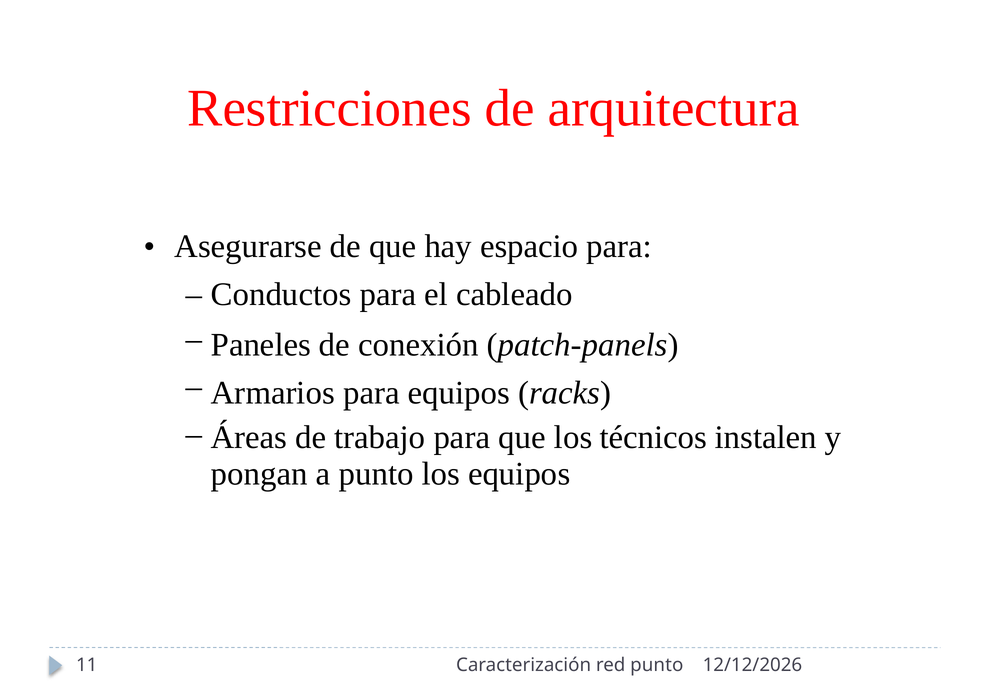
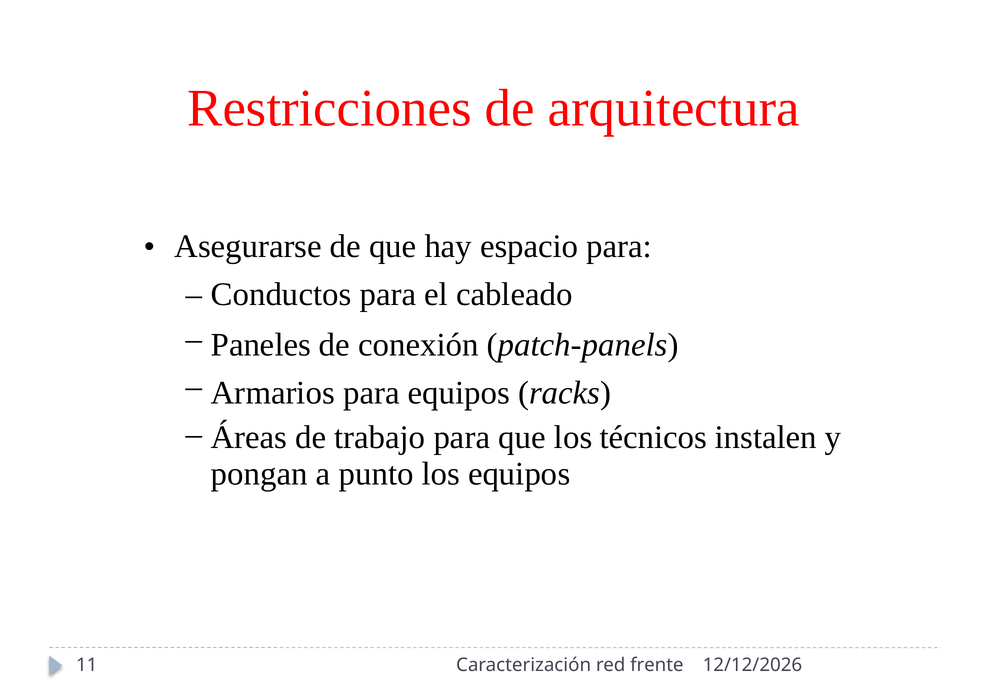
red punto: punto -> frente (657, 665)
